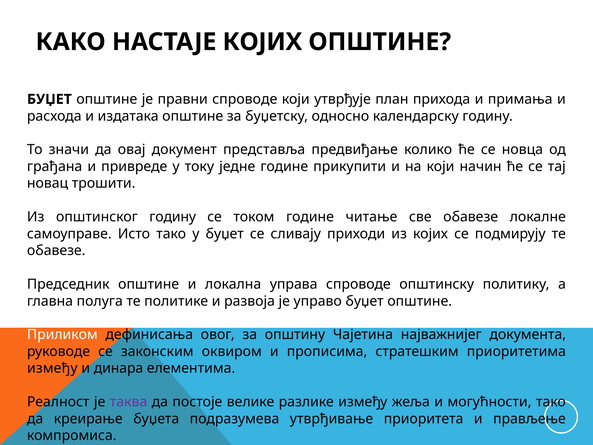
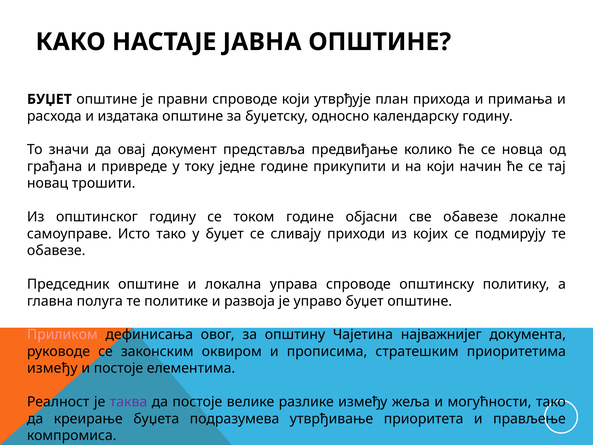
НАСТАЈЕ КОЈИХ: КОЈИХ -> ЈАВНА (262, 42)
читање: читање -> објасни (372, 217)
Приликом colour: white -> pink (62, 335)
и динара: динара -> постоје (118, 368)
